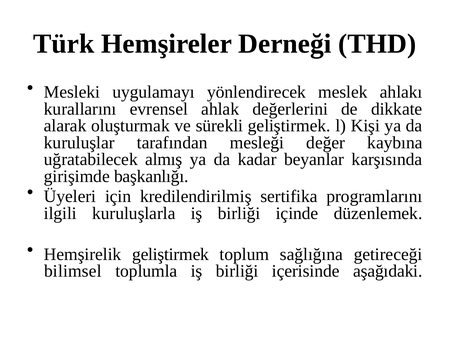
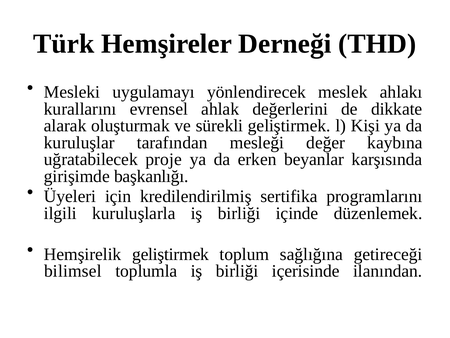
almış: almış -> proje (164, 159)
kadar: kadar -> erken (257, 159)
aşağıdaki: aşağıdaki -> ilanından (388, 271)
